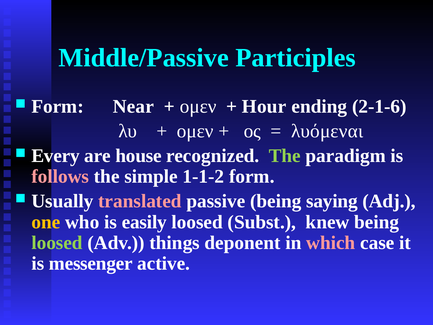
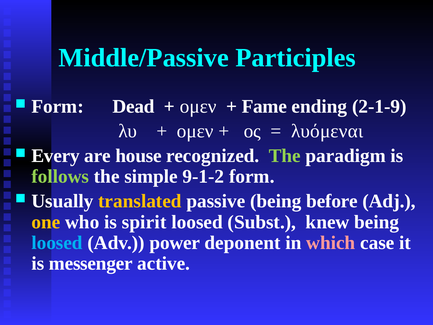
Near: Near -> Dead (134, 106)
Hour: Hour -> Fame (264, 106)
2-1-6: 2-1-6 -> 2-1-9 (379, 106)
follows colour: pink -> light green (60, 176)
1-1-2: 1-1-2 -> 9-1-2 (203, 176)
translated colour: pink -> yellow (140, 201)
saying: saying -> before (332, 201)
easily: easily -> spirit (144, 222)
loosed colour: light green -> light blue (57, 243)
things: things -> power (175, 243)
